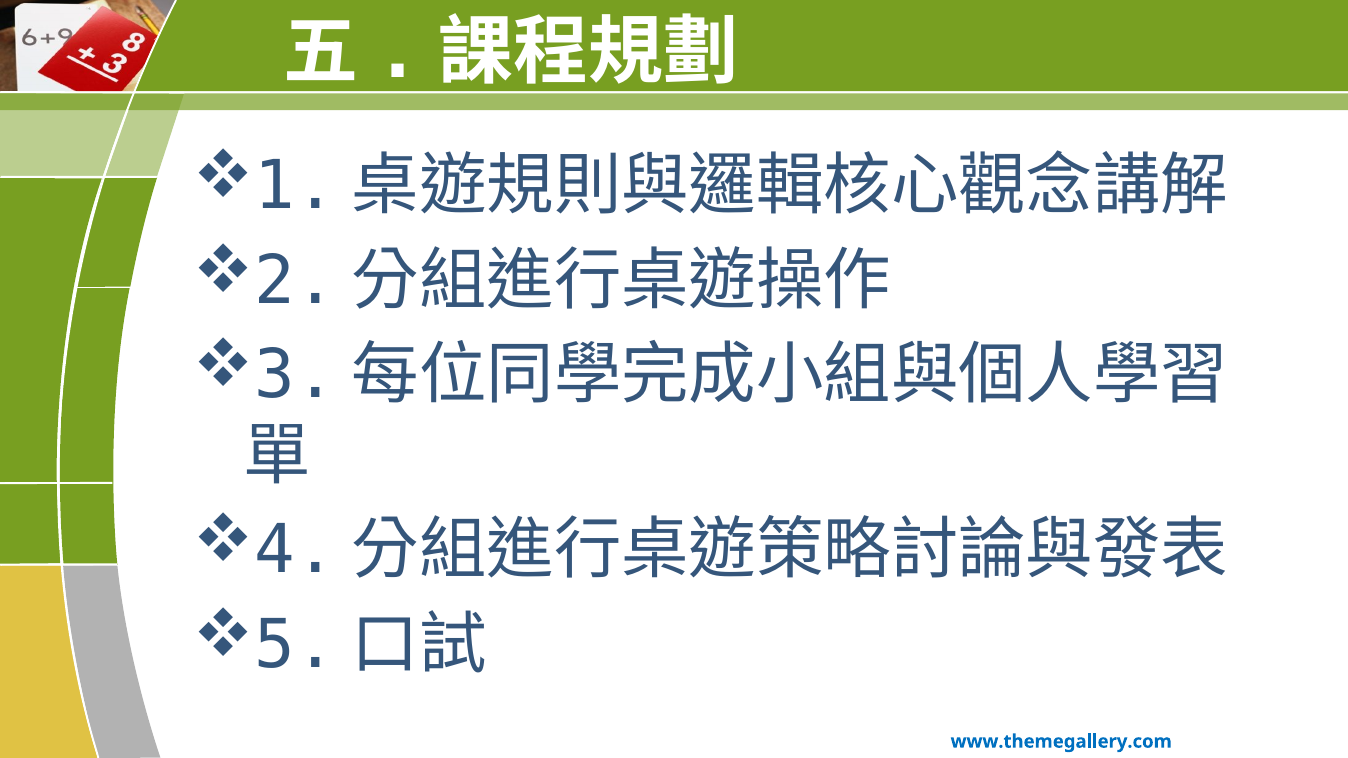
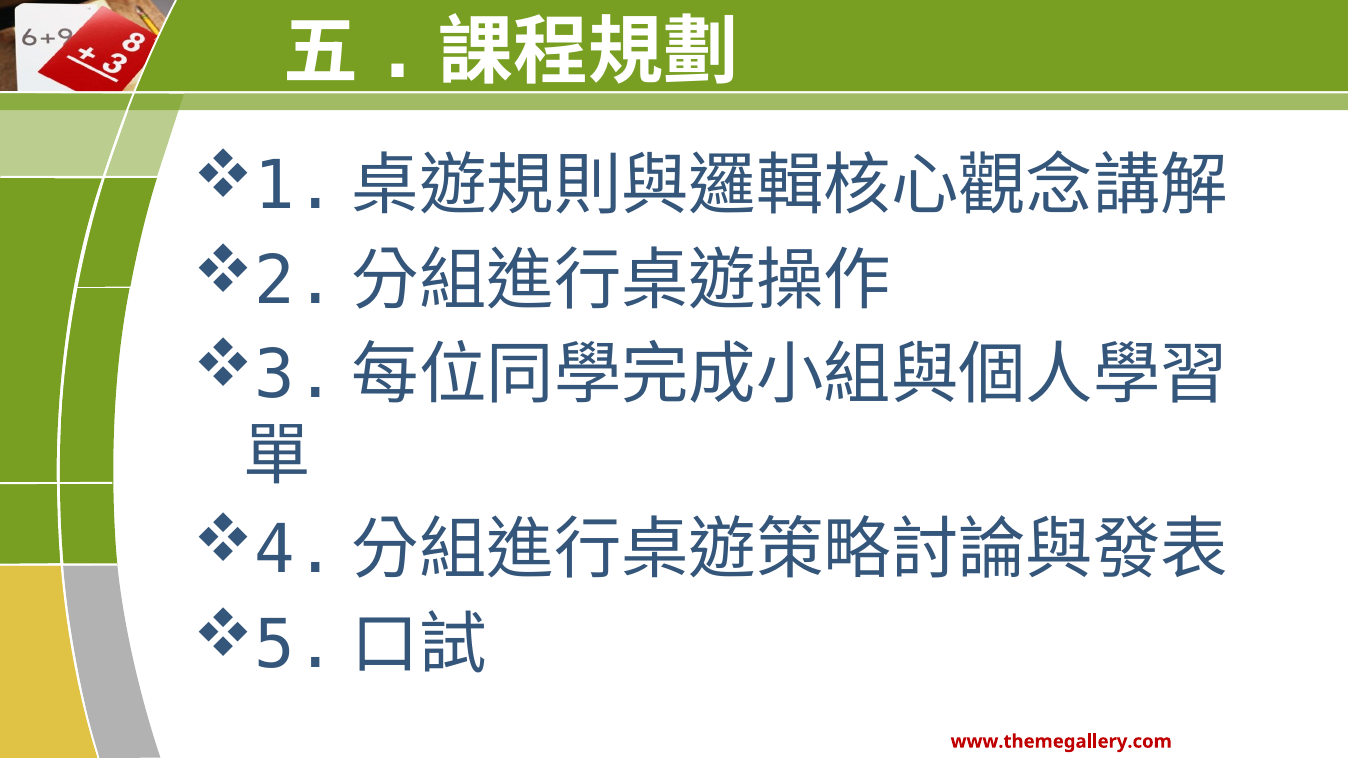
www.themegallery.com colour: blue -> red (1061, 742)
